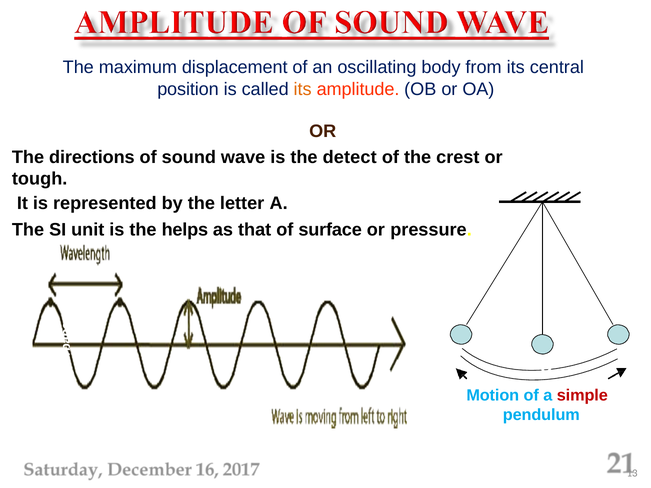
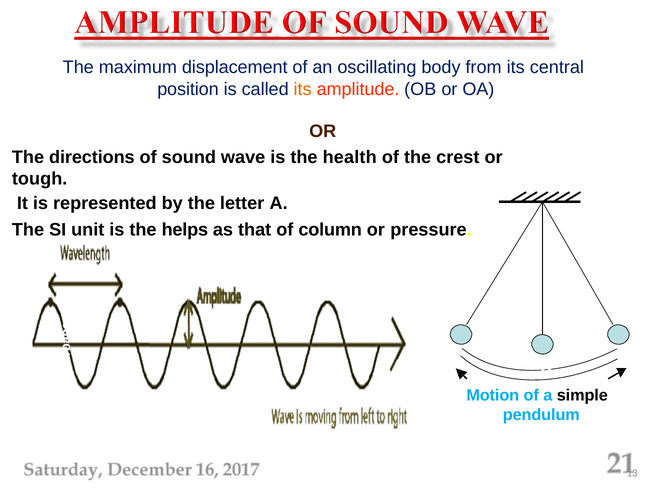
detect: detect -> health (350, 157)
surface: surface -> column (330, 230)
simple colour: red -> black (582, 396)
